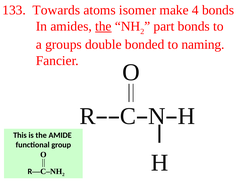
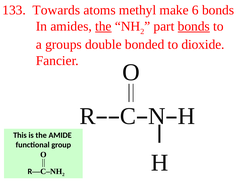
isomer: isomer -> methyl (138, 10)
4: 4 -> 6 (195, 10)
bonds underline: none -> present (194, 26)
naming: naming -> dioxide (203, 45)
